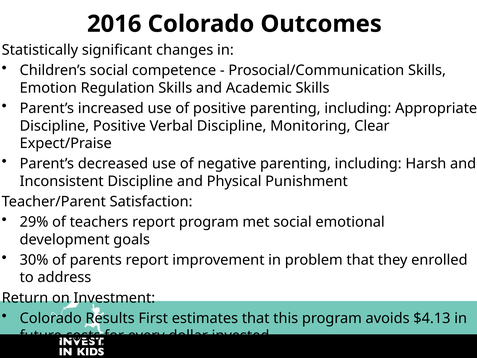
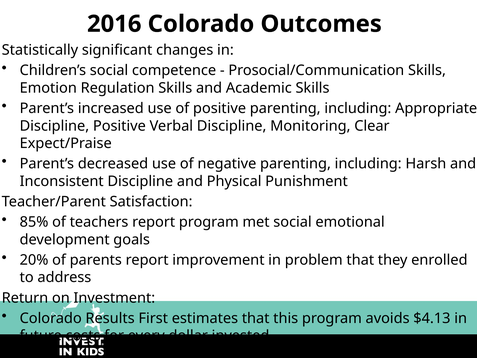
29%: 29% -> 85% (34, 222)
30%: 30% -> 20% (34, 260)
